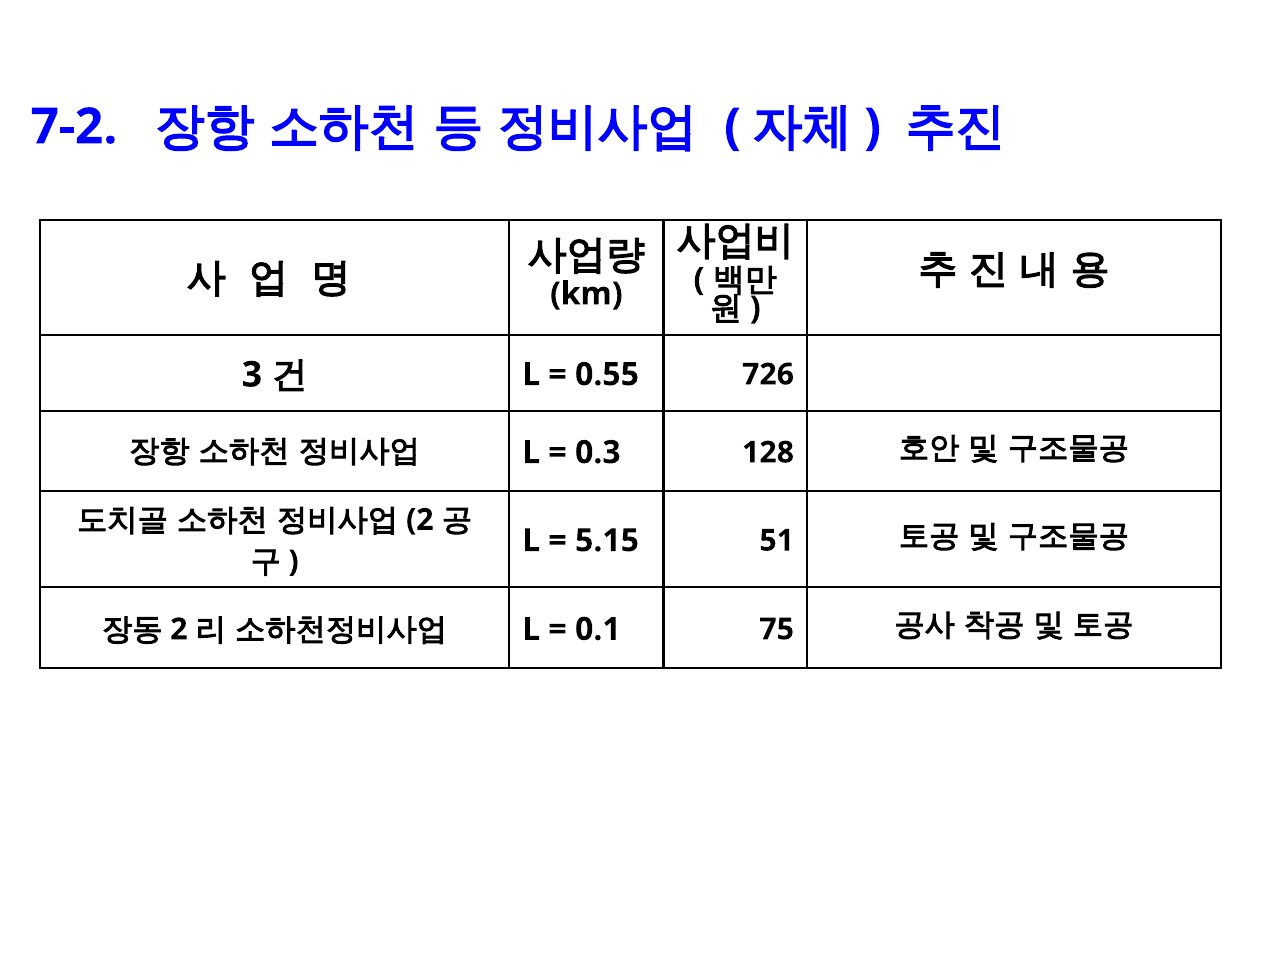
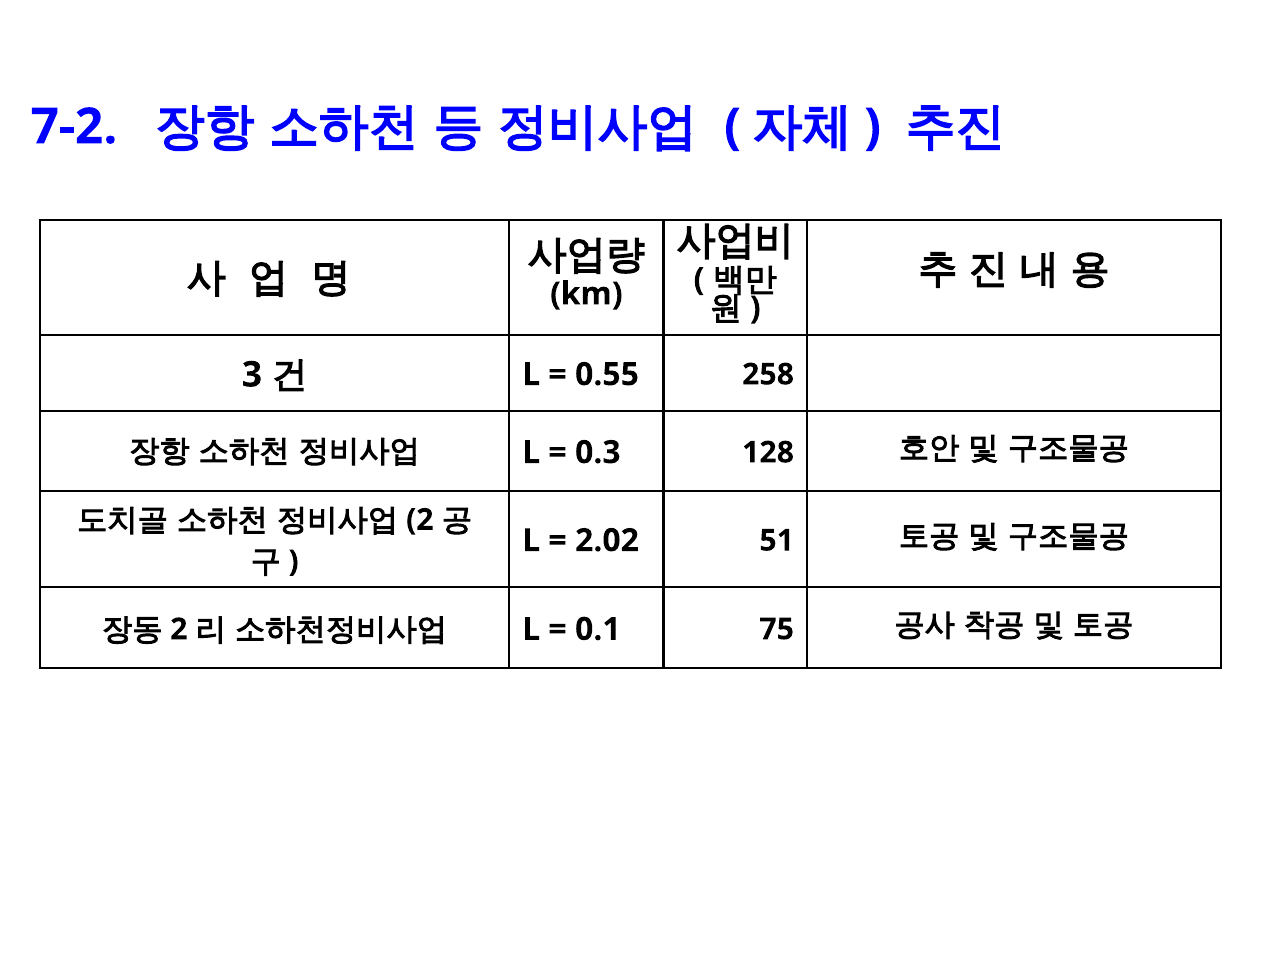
726: 726 -> 258 (768, 374)
5.15: 5.15 -> 2.02 (607, 540)
